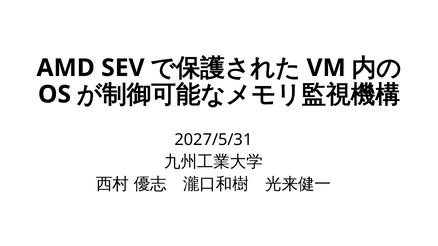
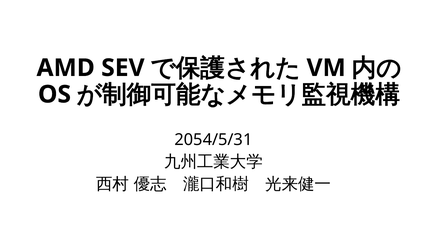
2027/5/31: 2027/5/31 -> 2054/5/31 (213, 140)
